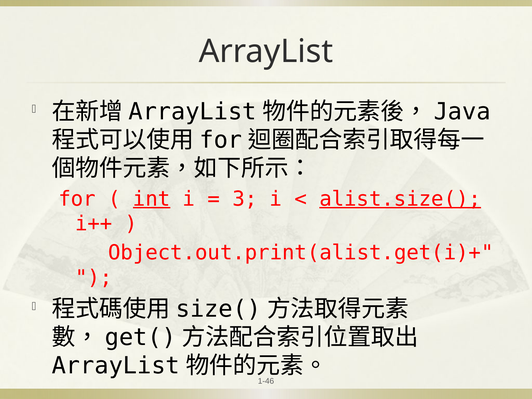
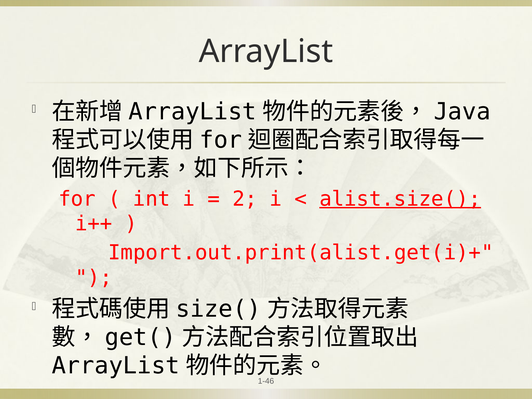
int underline: present -> none (152, 199)
3: 3 -> 2 (245, 199)
Object.out.print(alist.get(i)+: Object.out.print(alist.get(i)+ -> Import.out.print(alist.get(i)+ (301, 253)
